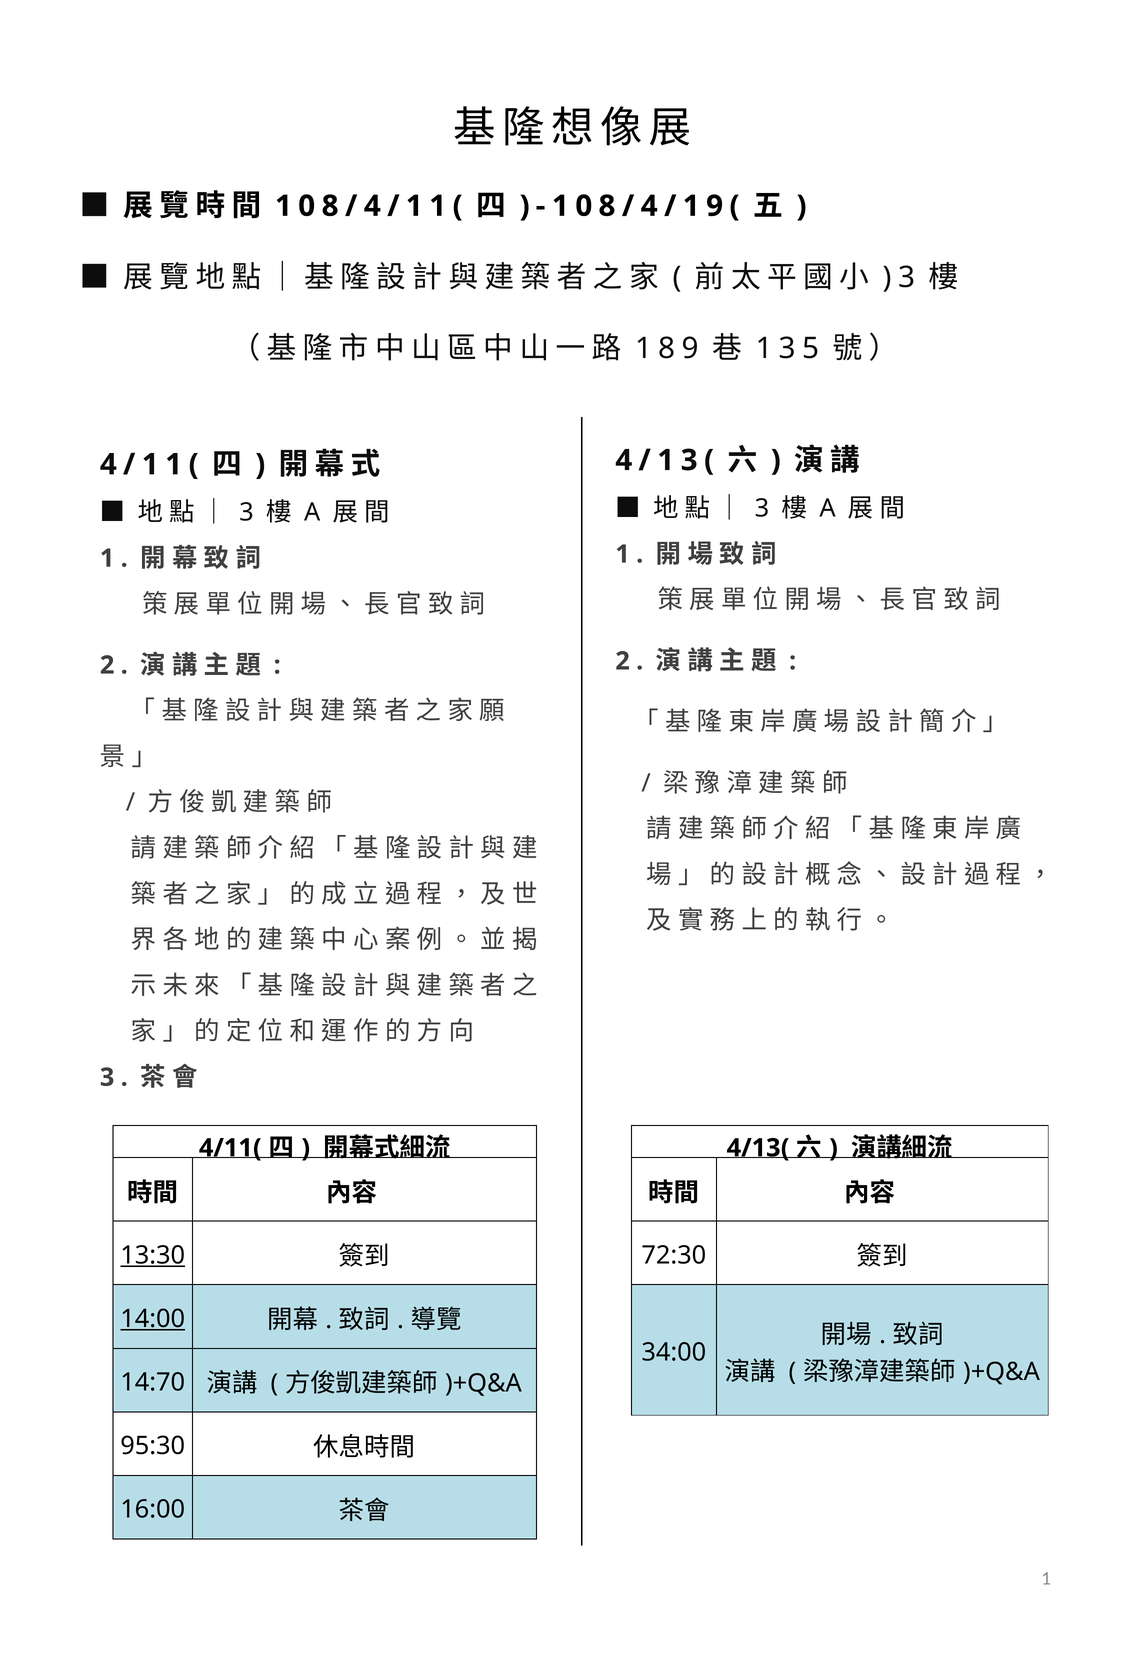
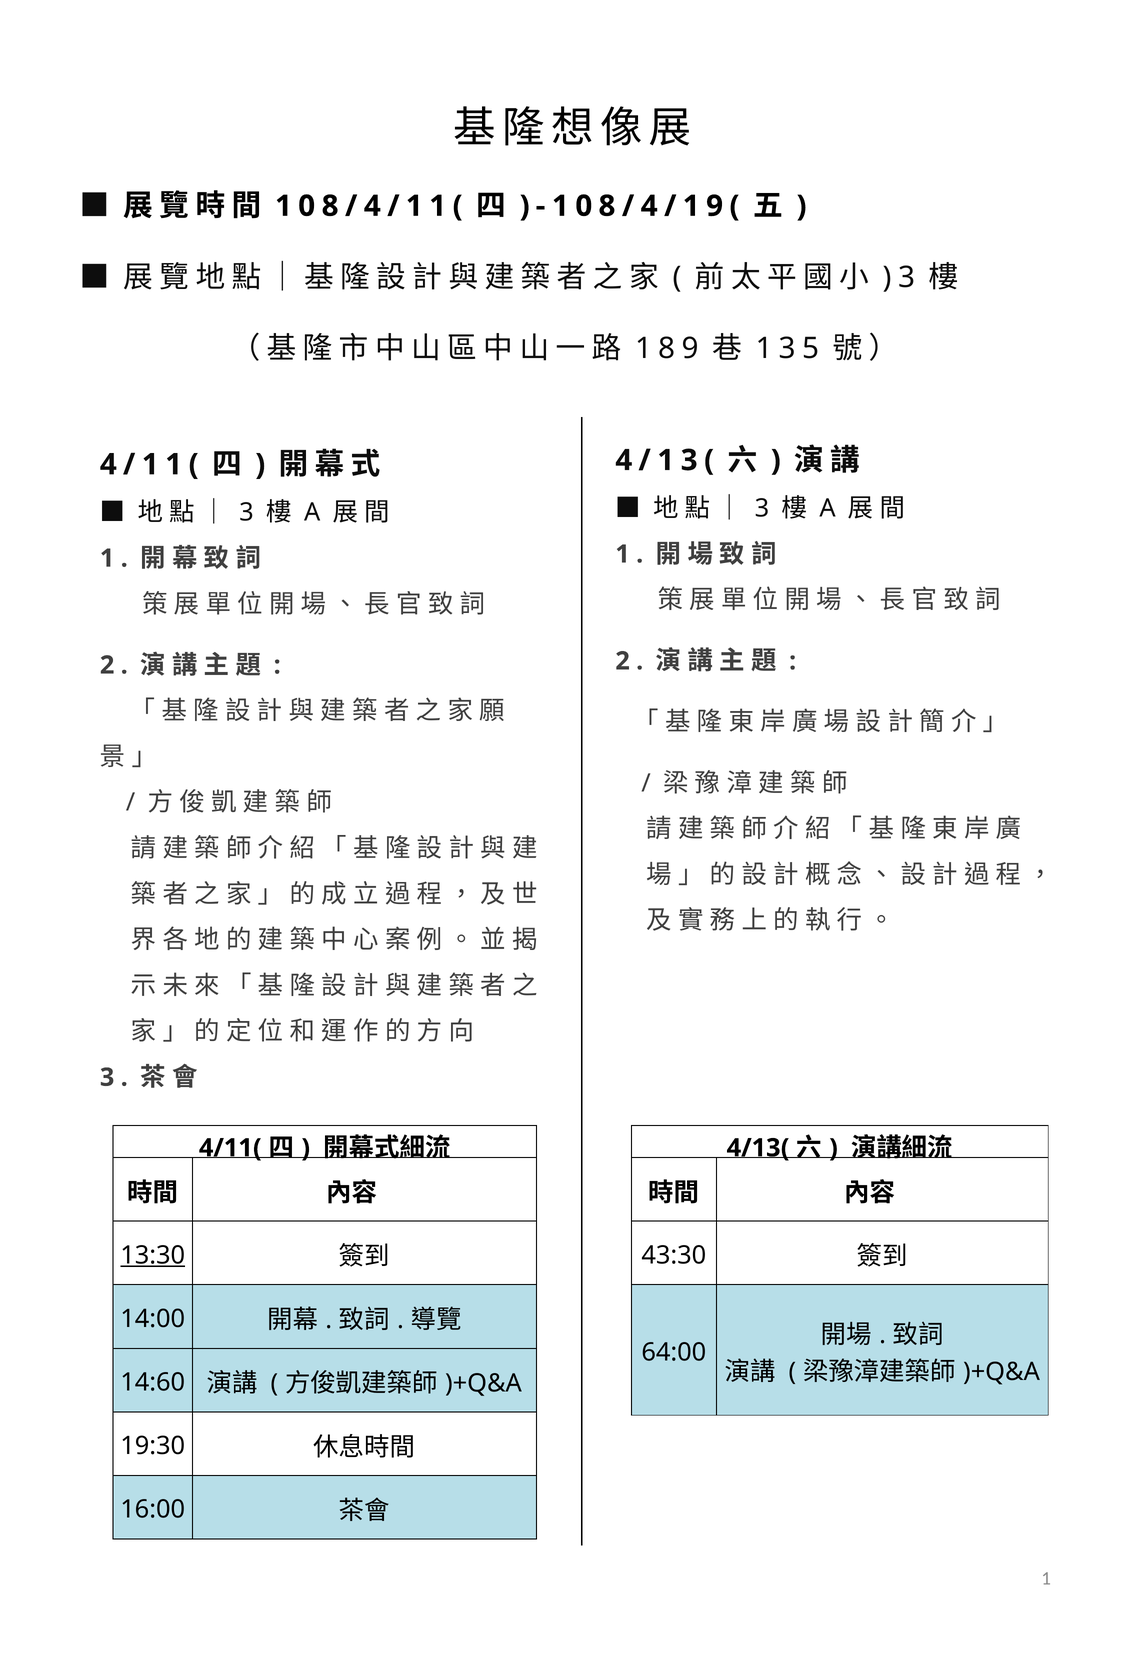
72:30: 72:30 -> 43:30 (674, 1255)
14:00 underline: present -> none (153, 1319)
34:00: 34:00 -> 64:00 (674, 1352)
14:70: 14:70 -> 14:60 (153, 1382)
95:30: 95:30 -> 19:30 (153, 1446)
